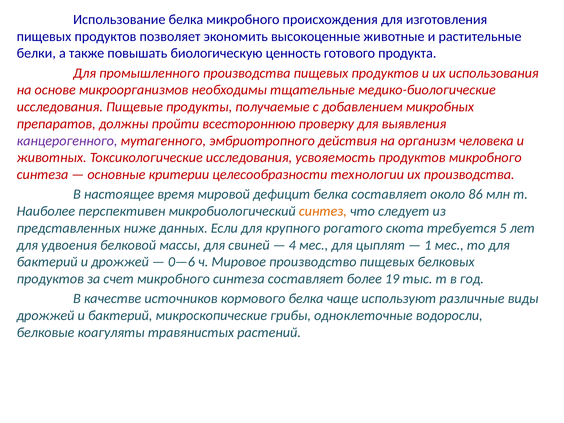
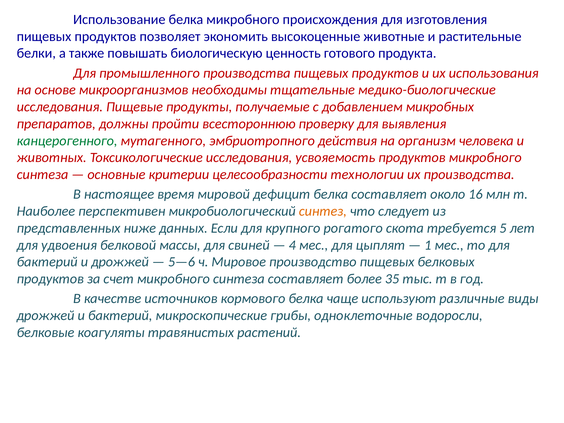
канцерогенного colour: purple -> green (67, 141)
86: 86 -> 16 (476, 194)
0—6: 0—6 -> 5—6 (181, 262)
19: 19 -> 35 (392, 279)
